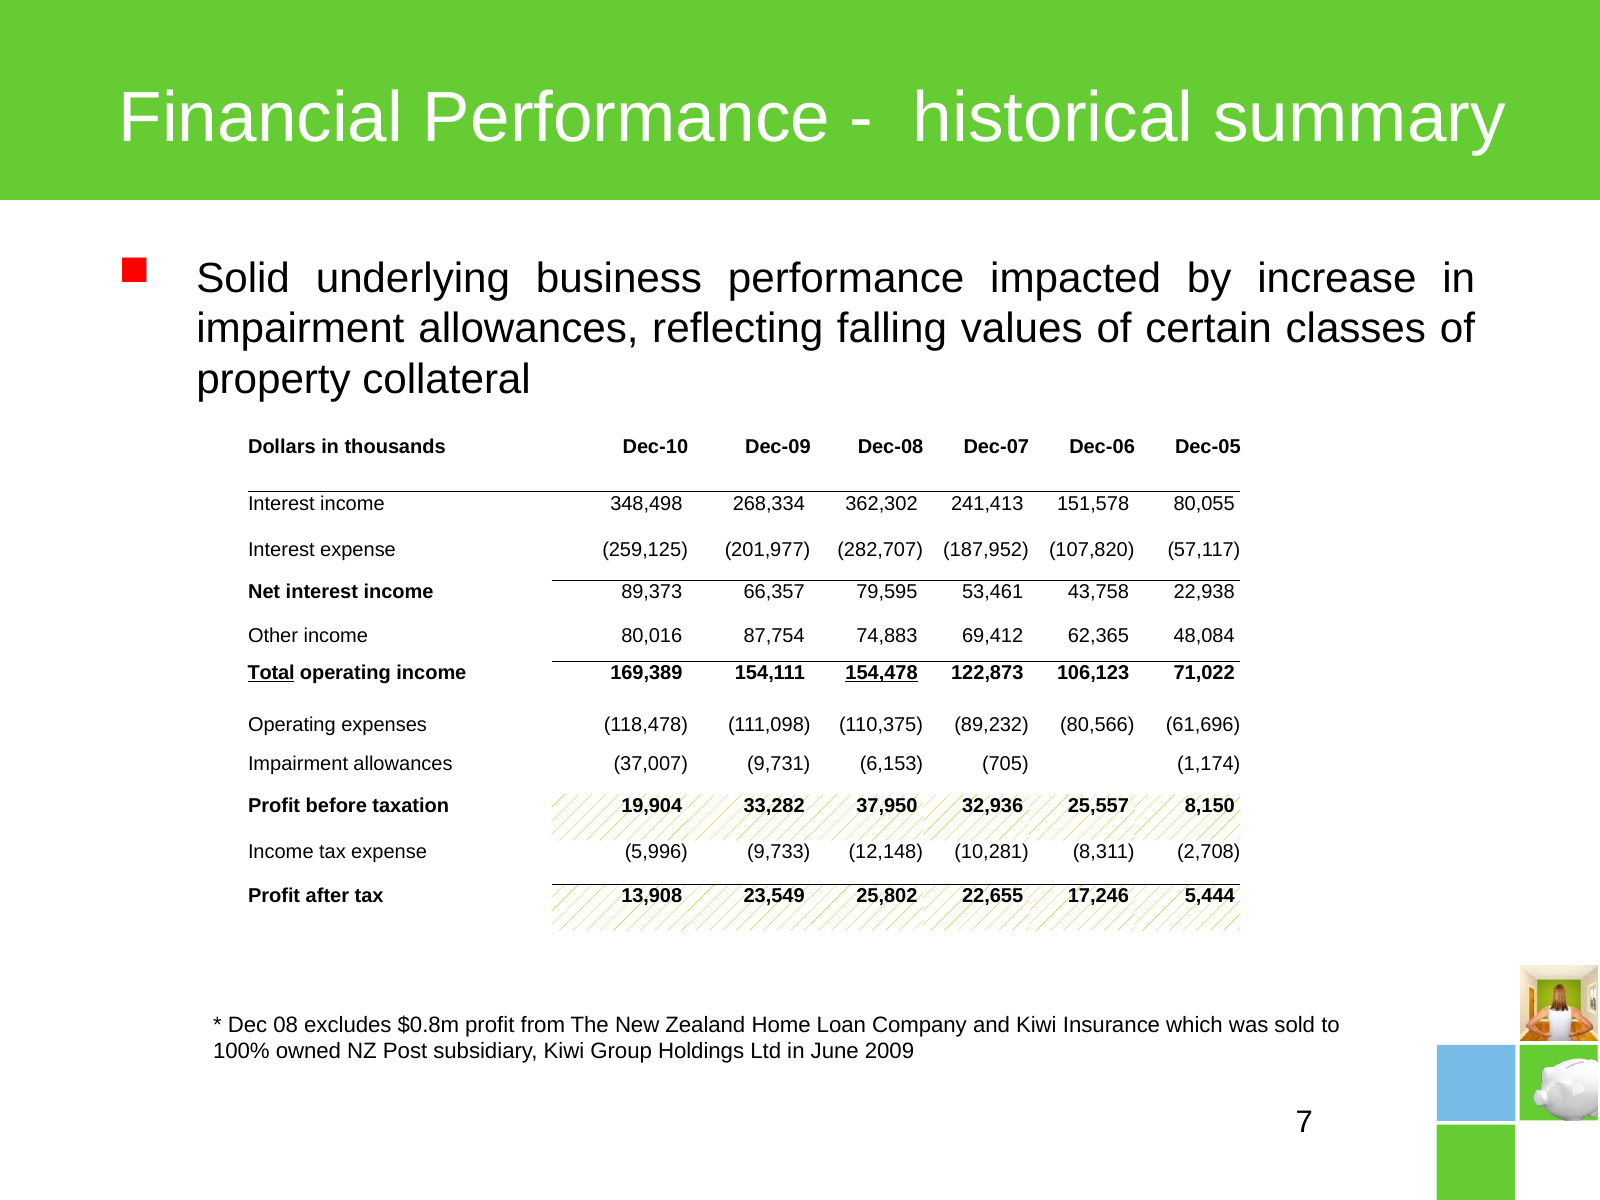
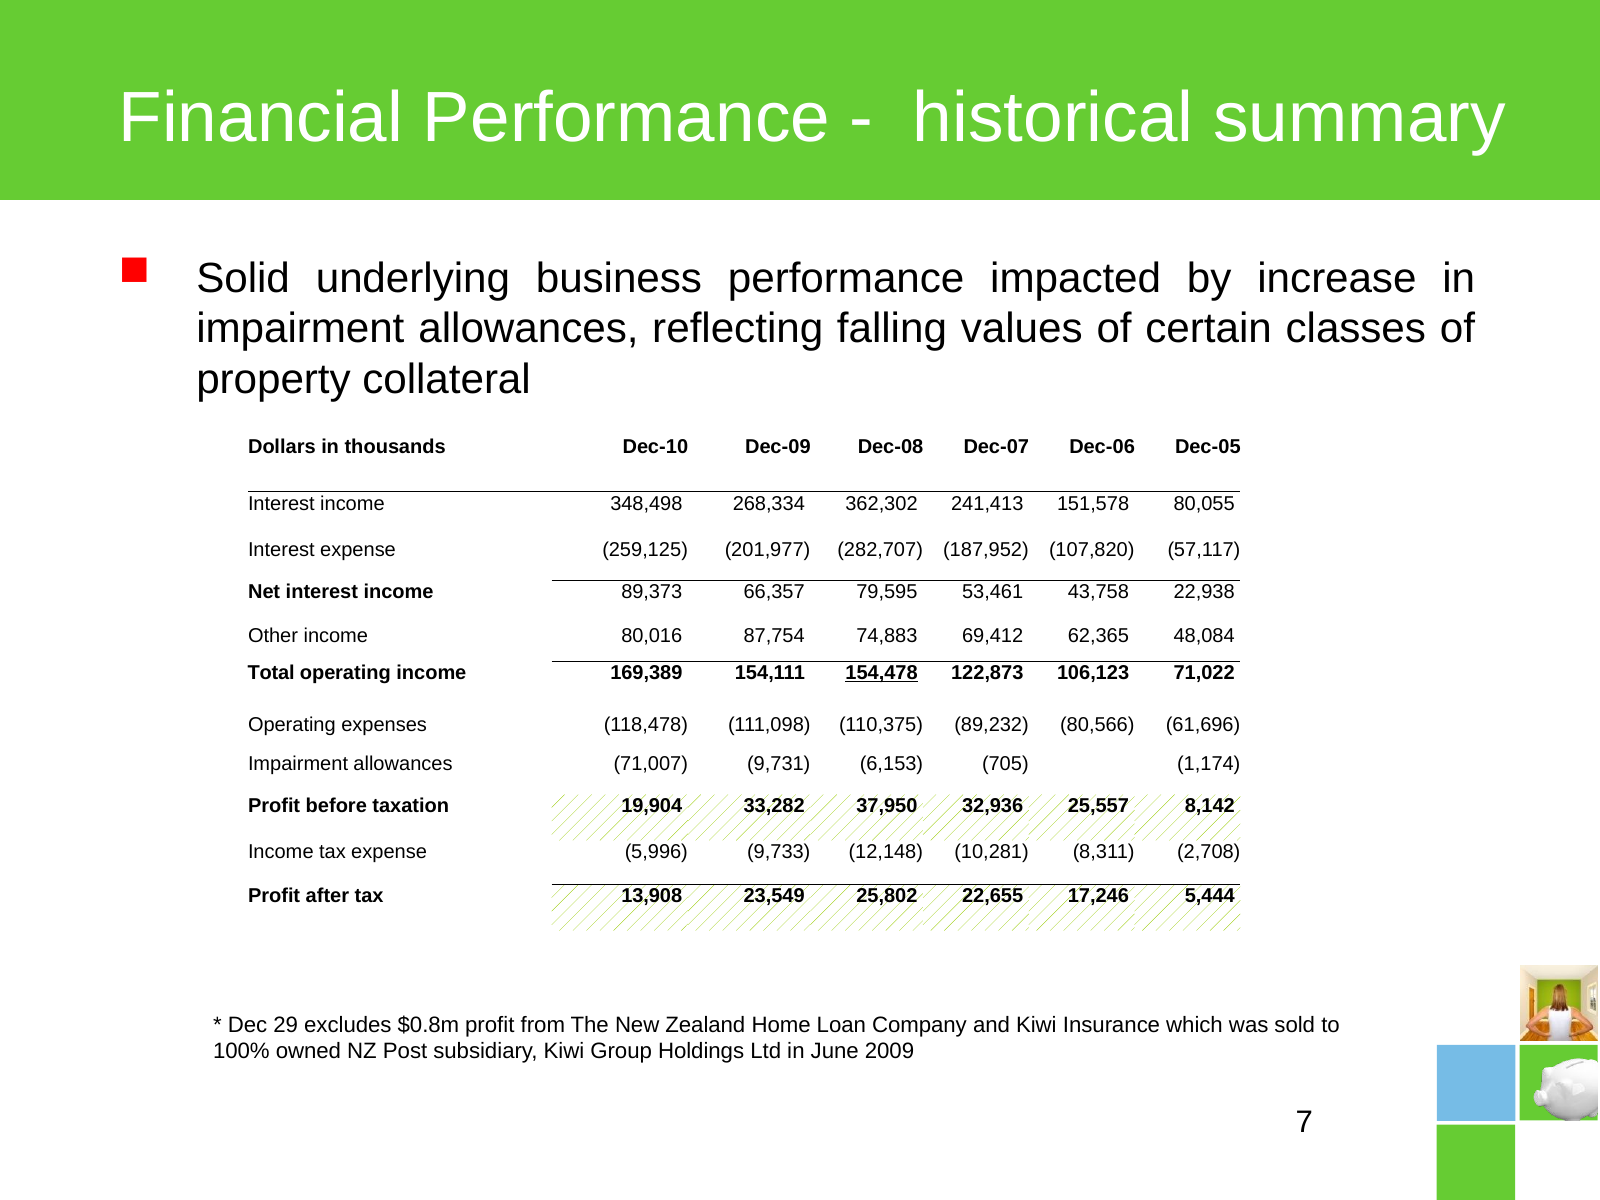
Total underline: present -> none (271, 673)
37,007: 37,007 -> 71,007 (651, 764)
8,150: 8,150 -> 8,142 (1210, 806)
08: 08 -> 29 (286, 1025)
